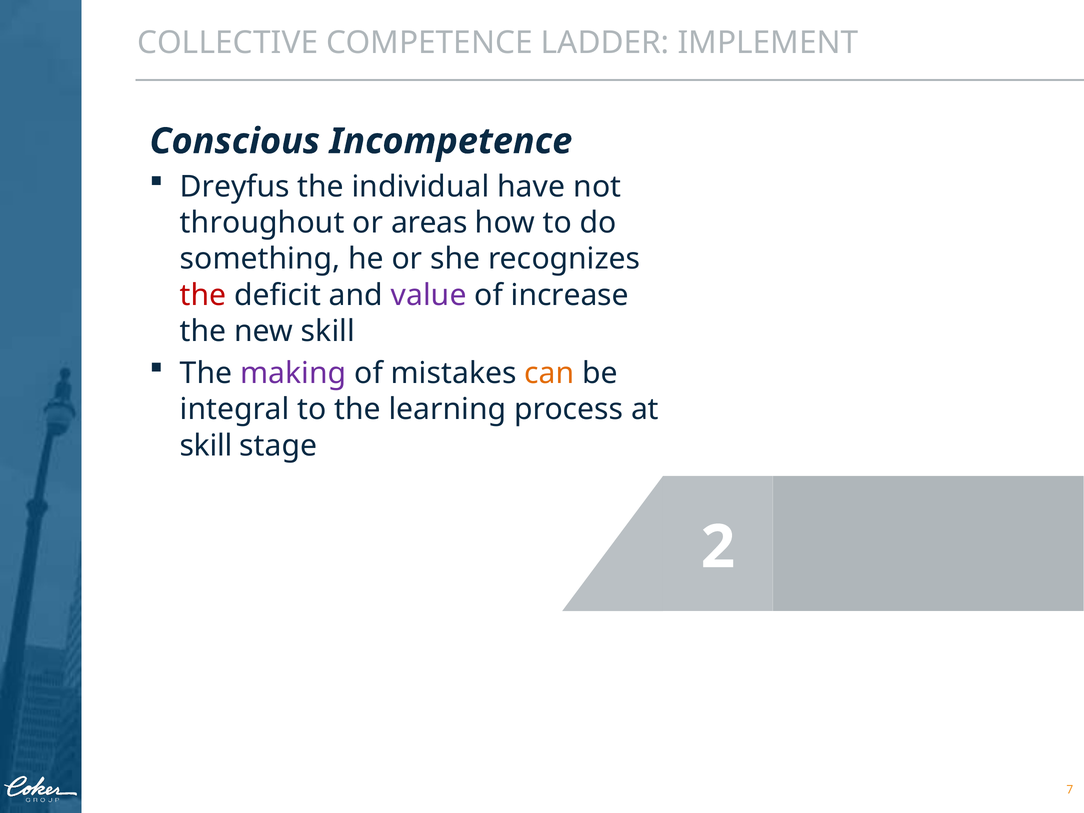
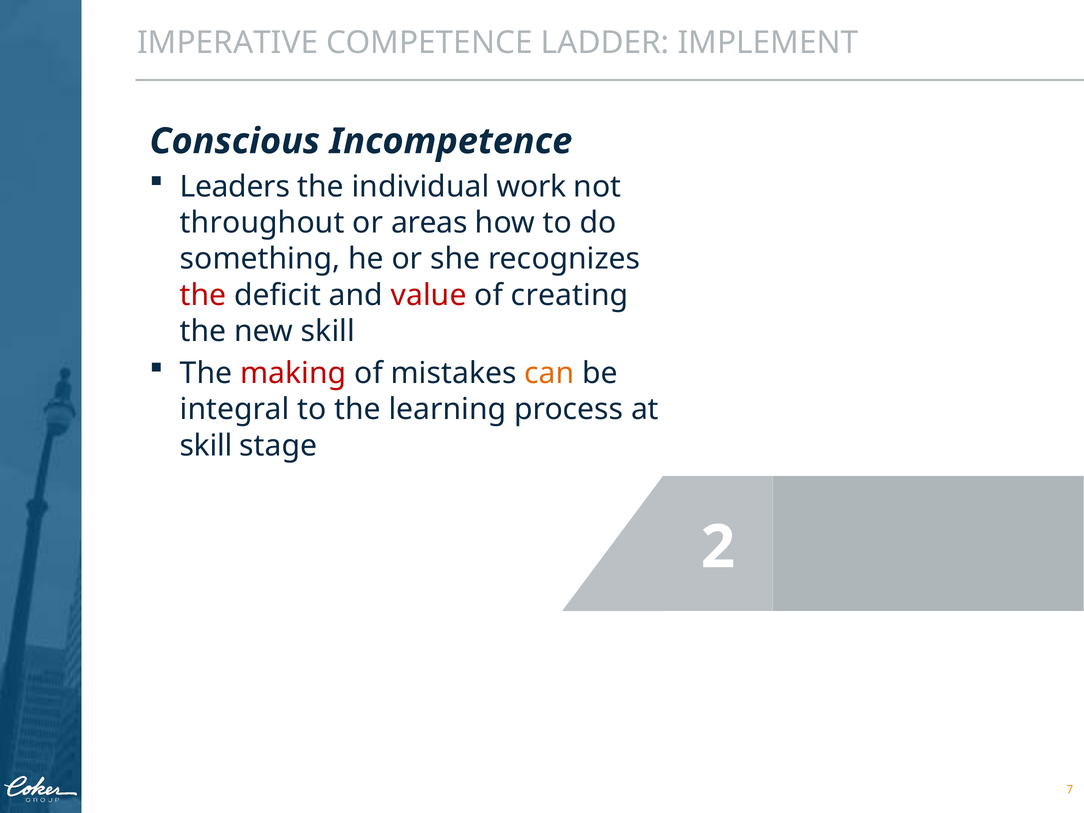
COLLECTIVE: COLLECTIVE -> IMPERATIVE (228, 43)
Dreyfus: Dreyfus -> Leaders (235, 187)
have: have -> work (531, 187)
value colour: purple -> red (429, 295)
increase: increase -> creating (570, 295)
making colour: purple -> red (293, 373)
